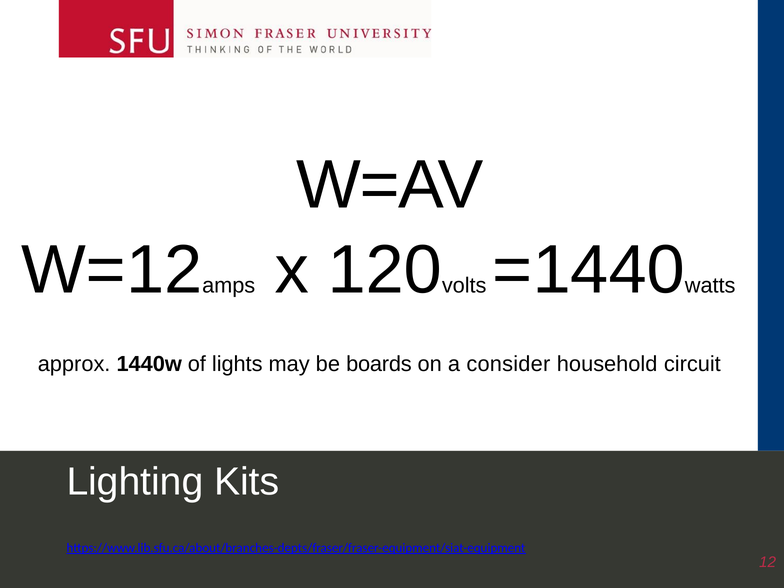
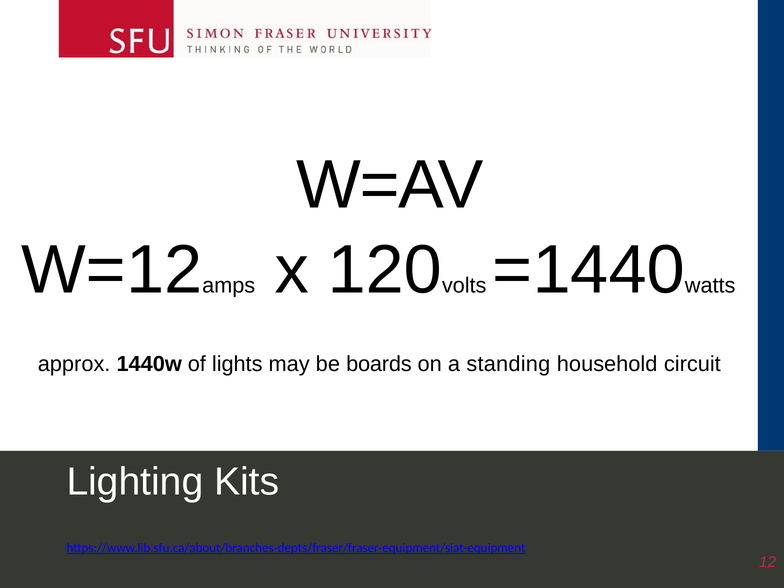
consider: consider -> standing (508, 364)
